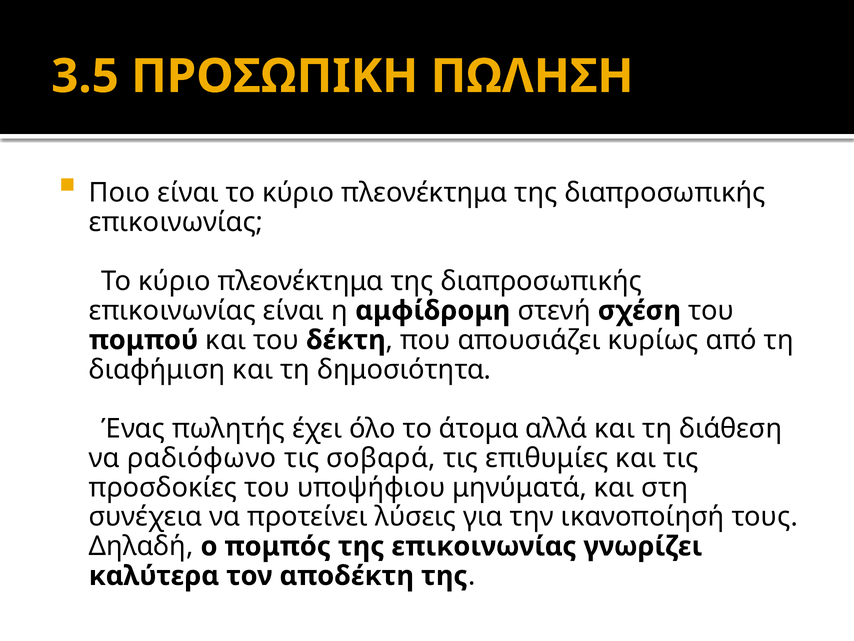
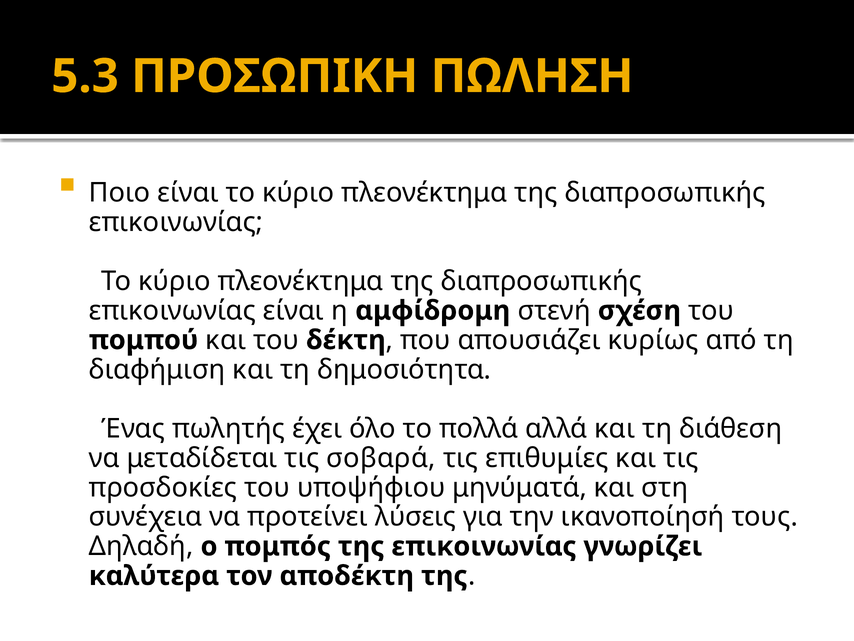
3.5: 3.5 -> 5.3 (85, 76)
άτομα: άτομα -> πολλά (479, 428)
ραδιόφωνο: ραδιόφωνο -> μεταδίδεται (202, 458)
